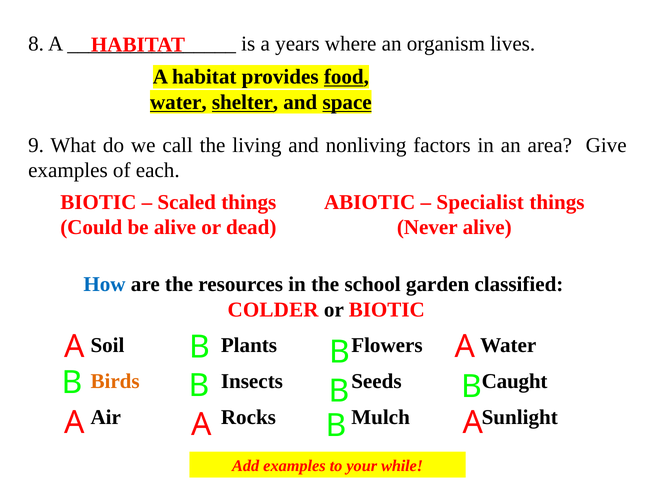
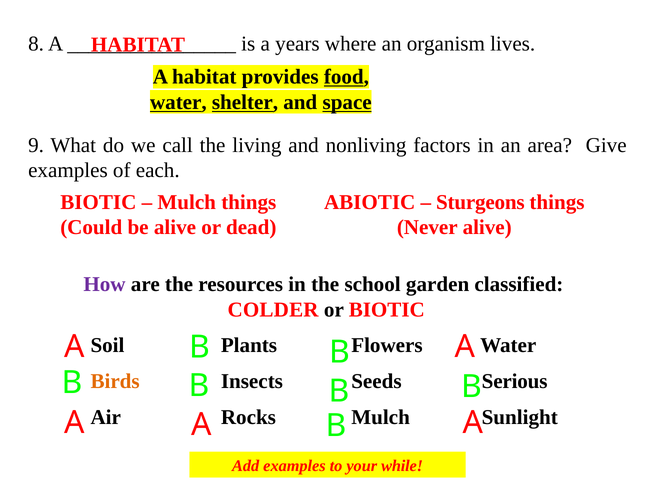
Scaled: Scaled -> Mulch (187, 202)
Specialist: Specialist -> Sturgeons (480, 202)
How colour: blue -> purple (105, 284)
Caught: Caught -> Serious (515, 381)
